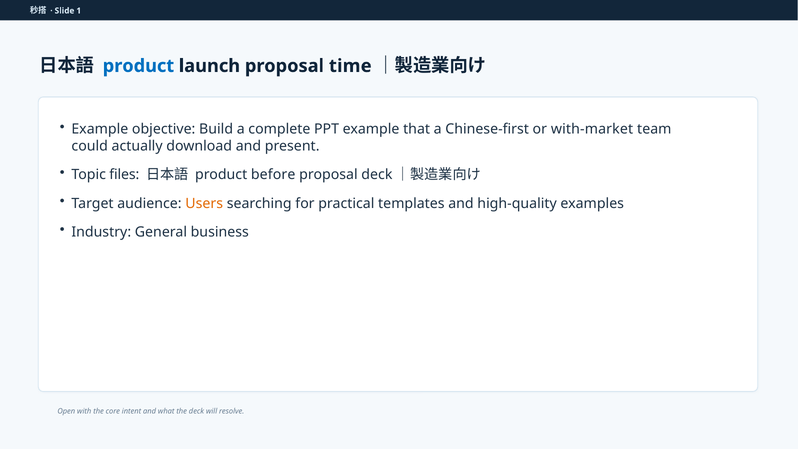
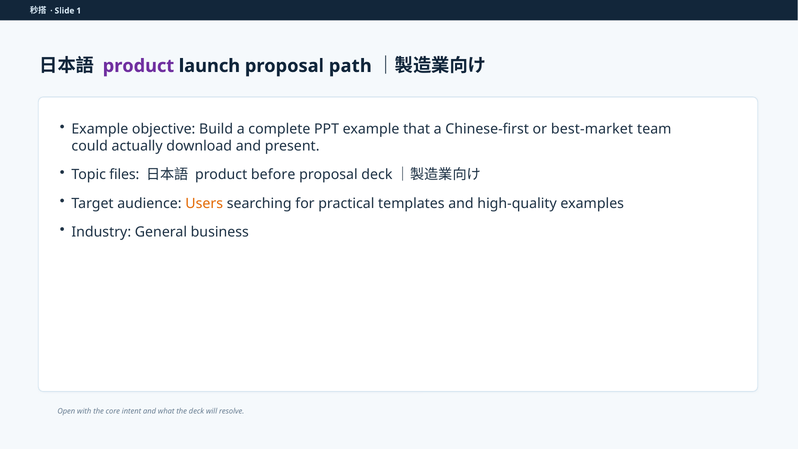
product colour: blue -> purple (138, 66)
time: time -> path (350, 66)
with-market: with-market -> best-market (592, 129)
